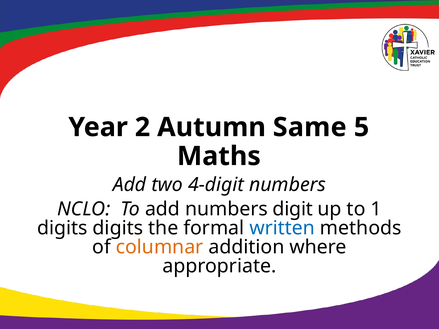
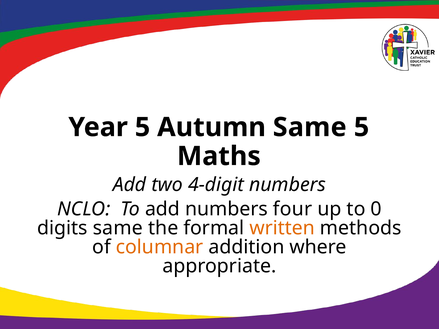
Year 2: 2 -> 5 (142, 127)
digit: digit -> four (293, 209)
1: 1 -> 0 (376, 209)
digits digits: digits -> same (118, 228)
written colour: blue -> orange (282, 228)
